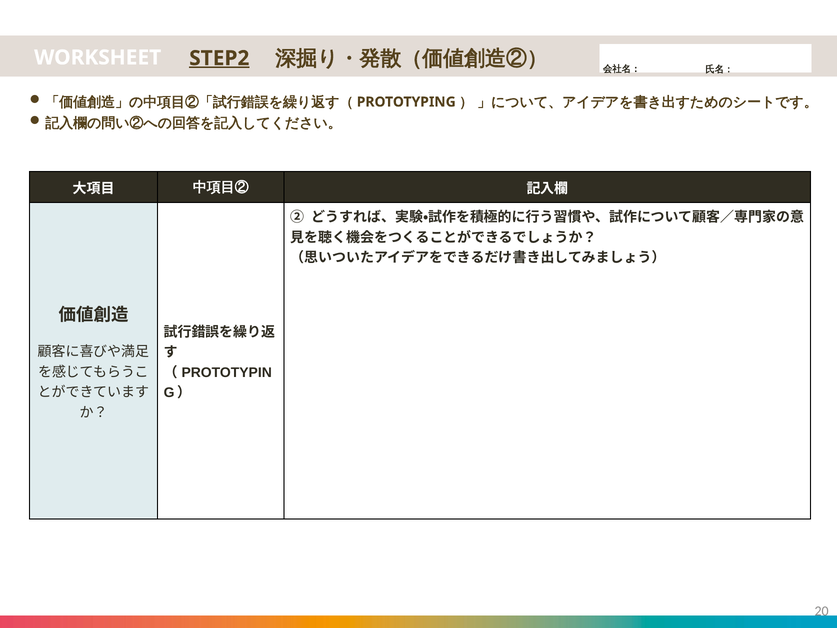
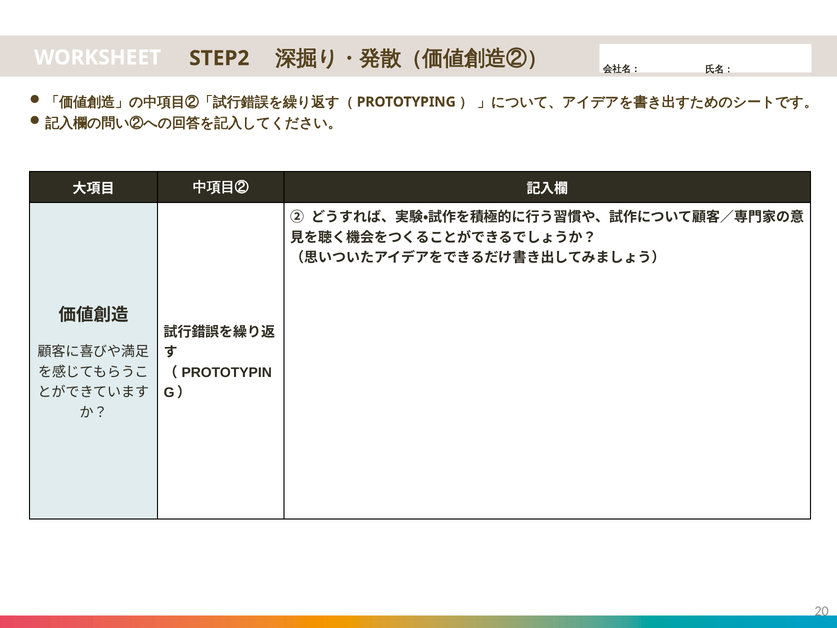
STEP2 underline: present -> none (219, 58)
